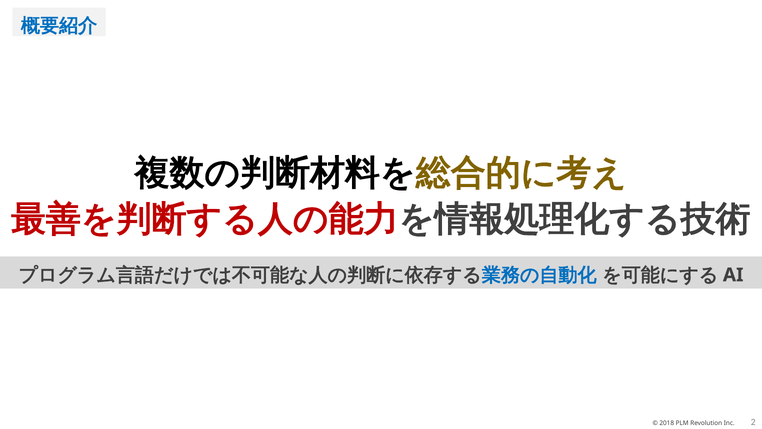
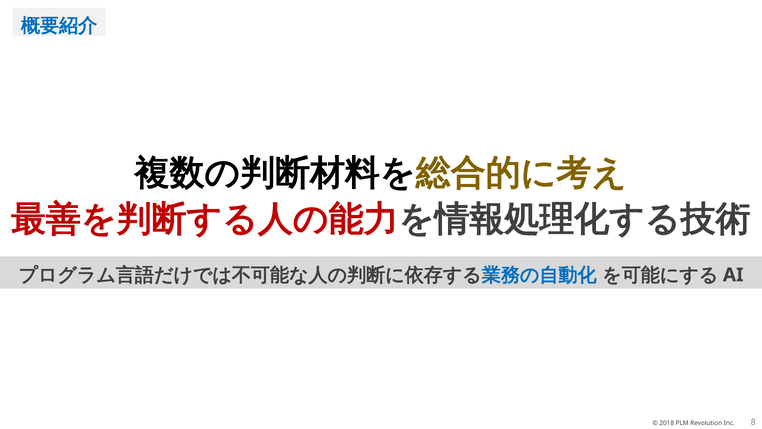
2: 2 -> 8 (753, 422)
